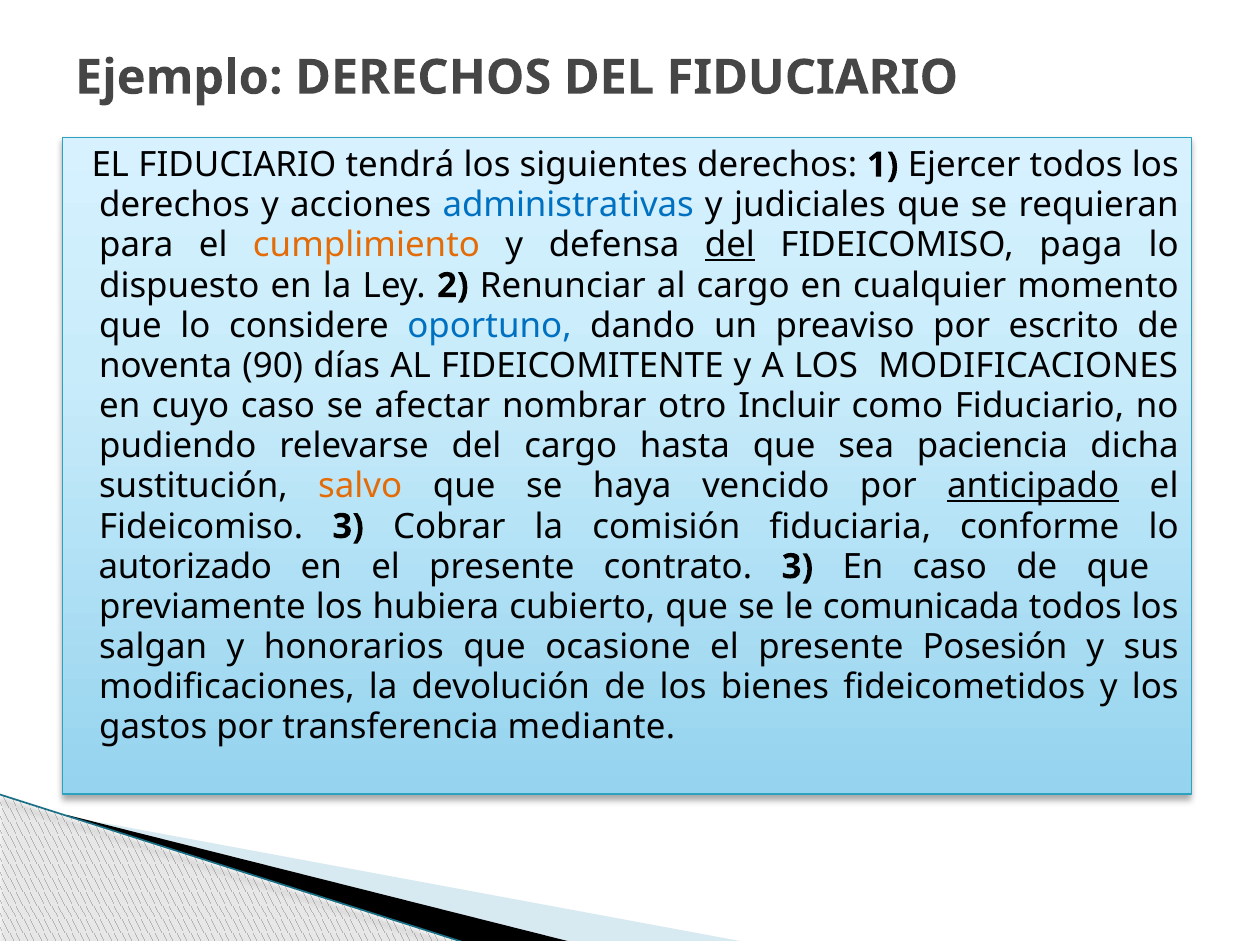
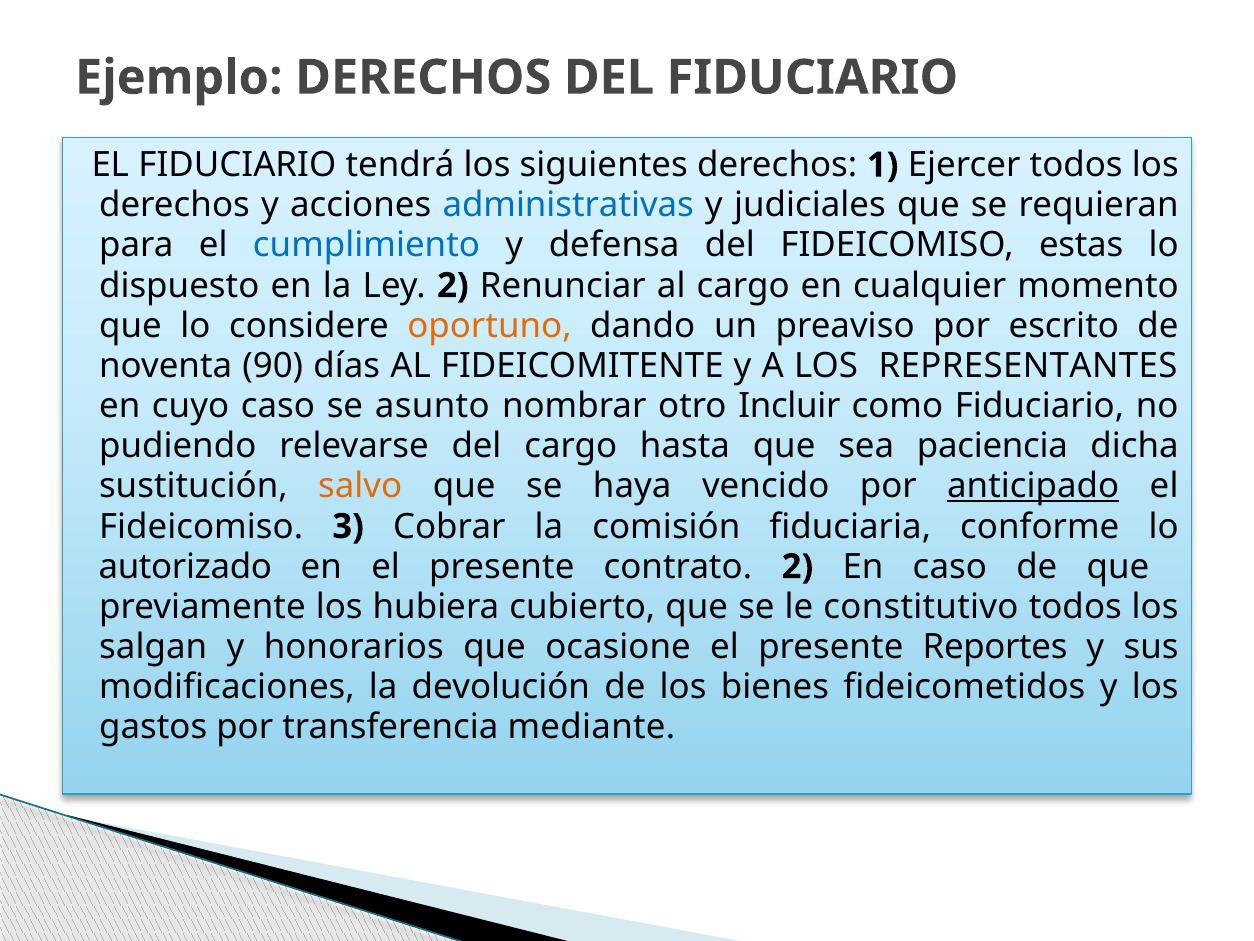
cumplimiento colour: orange -> blue (366, 245)
del underline: present -> none (730, 245)
paga: paga -> estas (1081, 245)
oportuno colour: blue -> orange (489, 326)
LOS MODIFICACIONES: MODIFICACIONES -> REPRESENTANTES (1028, 366)
afectar: afectar -> asunto (432, 406)
contrato 3: 3 -> 2 (797, 566)
comunicada: comunicada -> constitutivo (921, 607)
Posesión: Posesión -> Reportes (995, 647)
